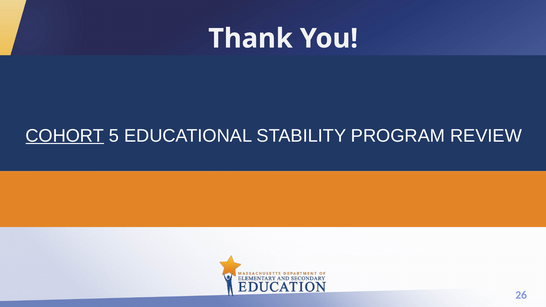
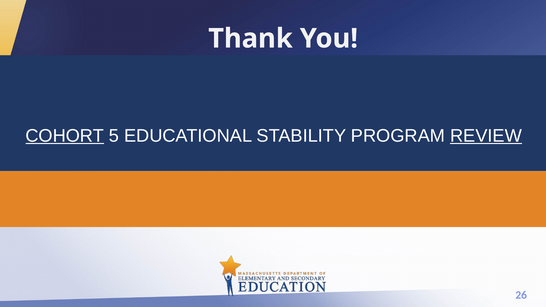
REVIEW underline: none -> present (486, 136)
